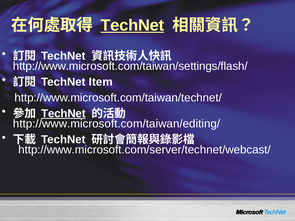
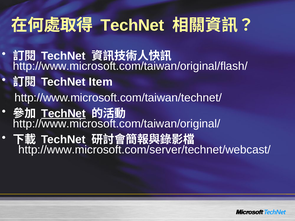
TechNet underline: present -> none (132, 25)
http://www.microsoft.com/taiwan/settings/flash/: http://www.microsoft.com/taiwan/settings/flash/ -> http://www.microsoft.com/taiwan/original/flash/ (130, 66)
http://www.microsoft.com/taiwan/editing/: http://www.microsoft.com/taiwan/editing/ -> http://www.microsoft.com/taiwan/original/ (117, 124)
